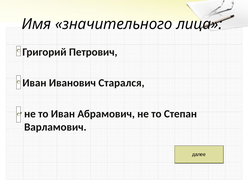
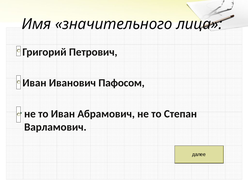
Старался: Старался -> Пафосом (122, 83)
